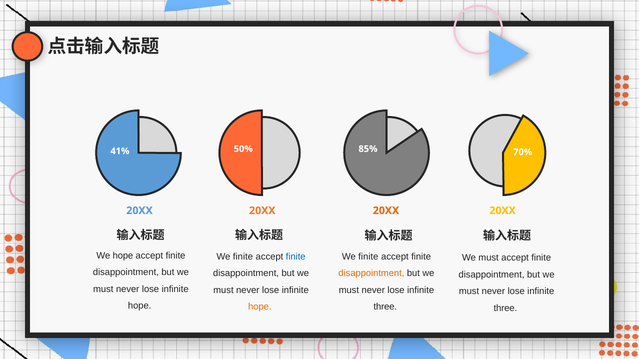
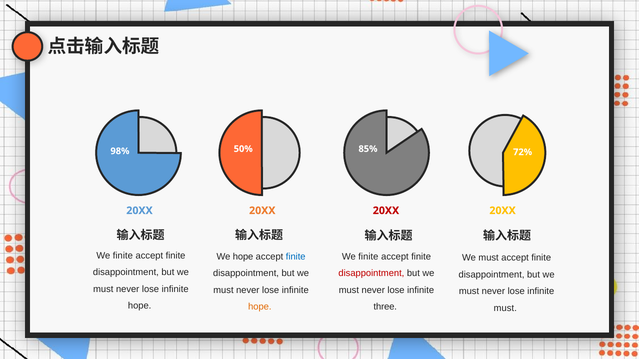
41%: 41% -> 98% (120, 151)
70%: 70% -> 72% (523, 152)
20XX colour: orange -> red (386, 211)
hope: hope -> finite (123, 256)
finite: finite -> hope (243, 257)
disappointment colour: orange -> red (371, 274)
three: three -> must (505, 308)
